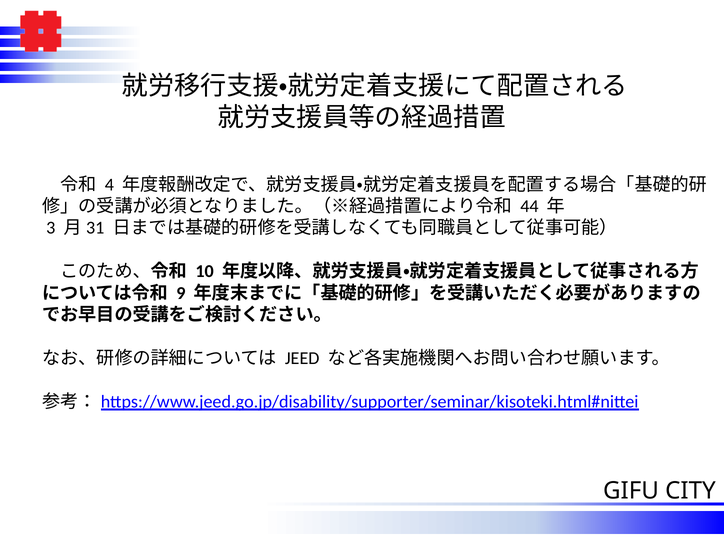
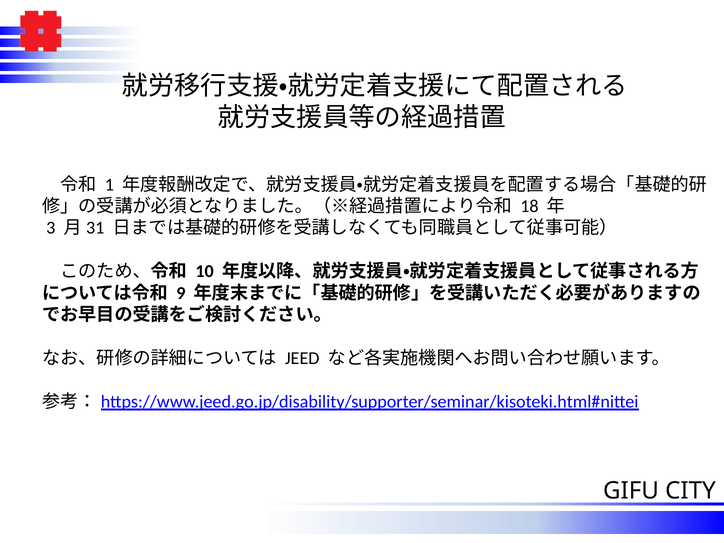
4: 4 -> 1 (109, 185)
44: 44 -> 18 (529, 206)
